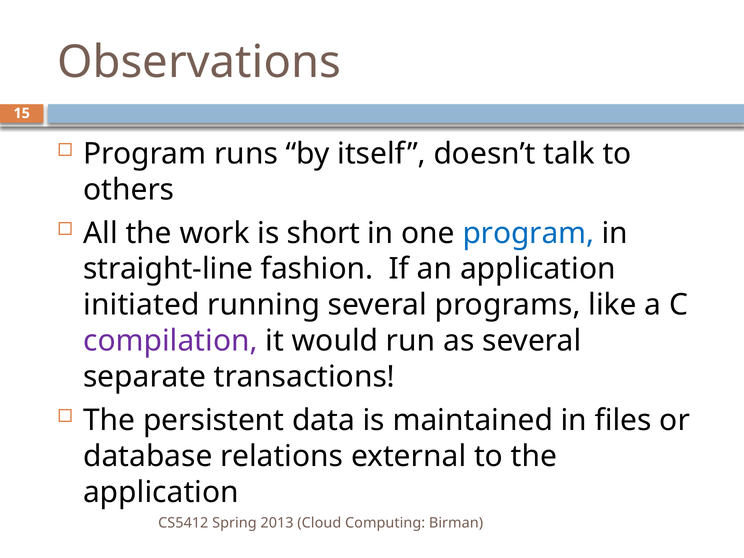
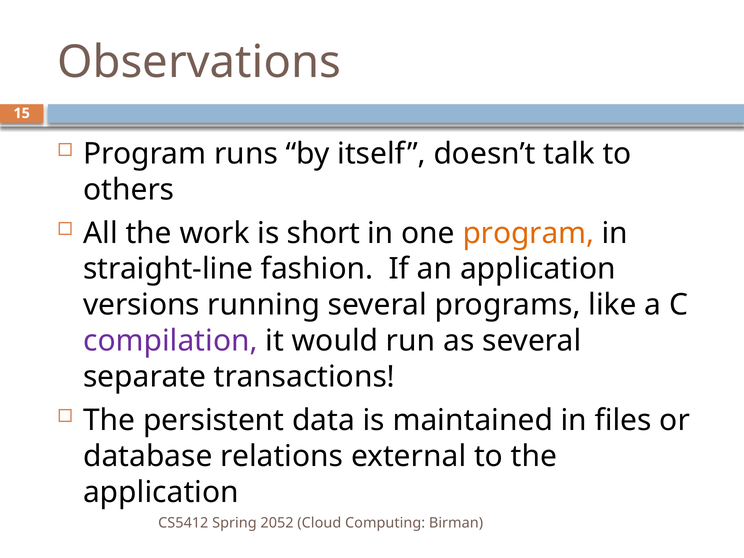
program colour: blue -> orange (528, 233)
initiated: initiated -> versions (142, 305)
2013: 2013 -> 2052 (277, 523)
